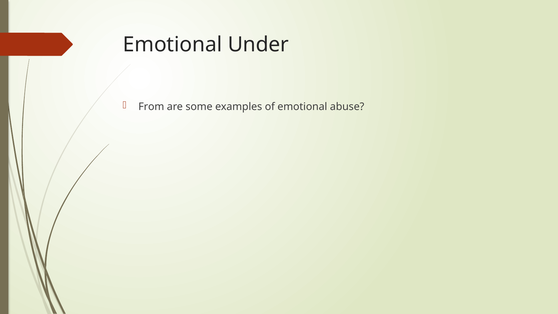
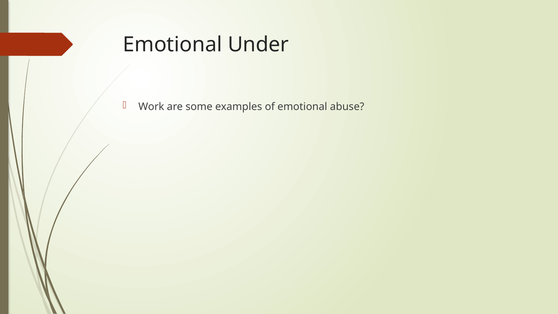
From: From -> Work (151, 107)
